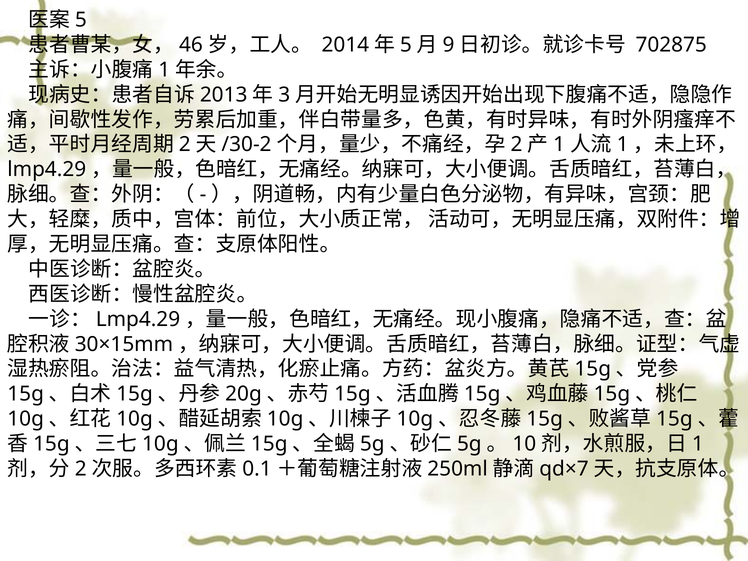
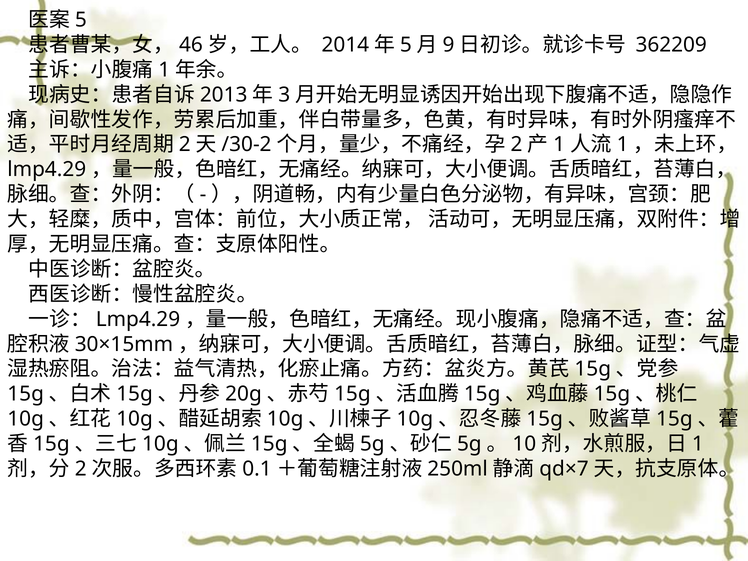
702875: 702875 -> 362209 (671, 45)
